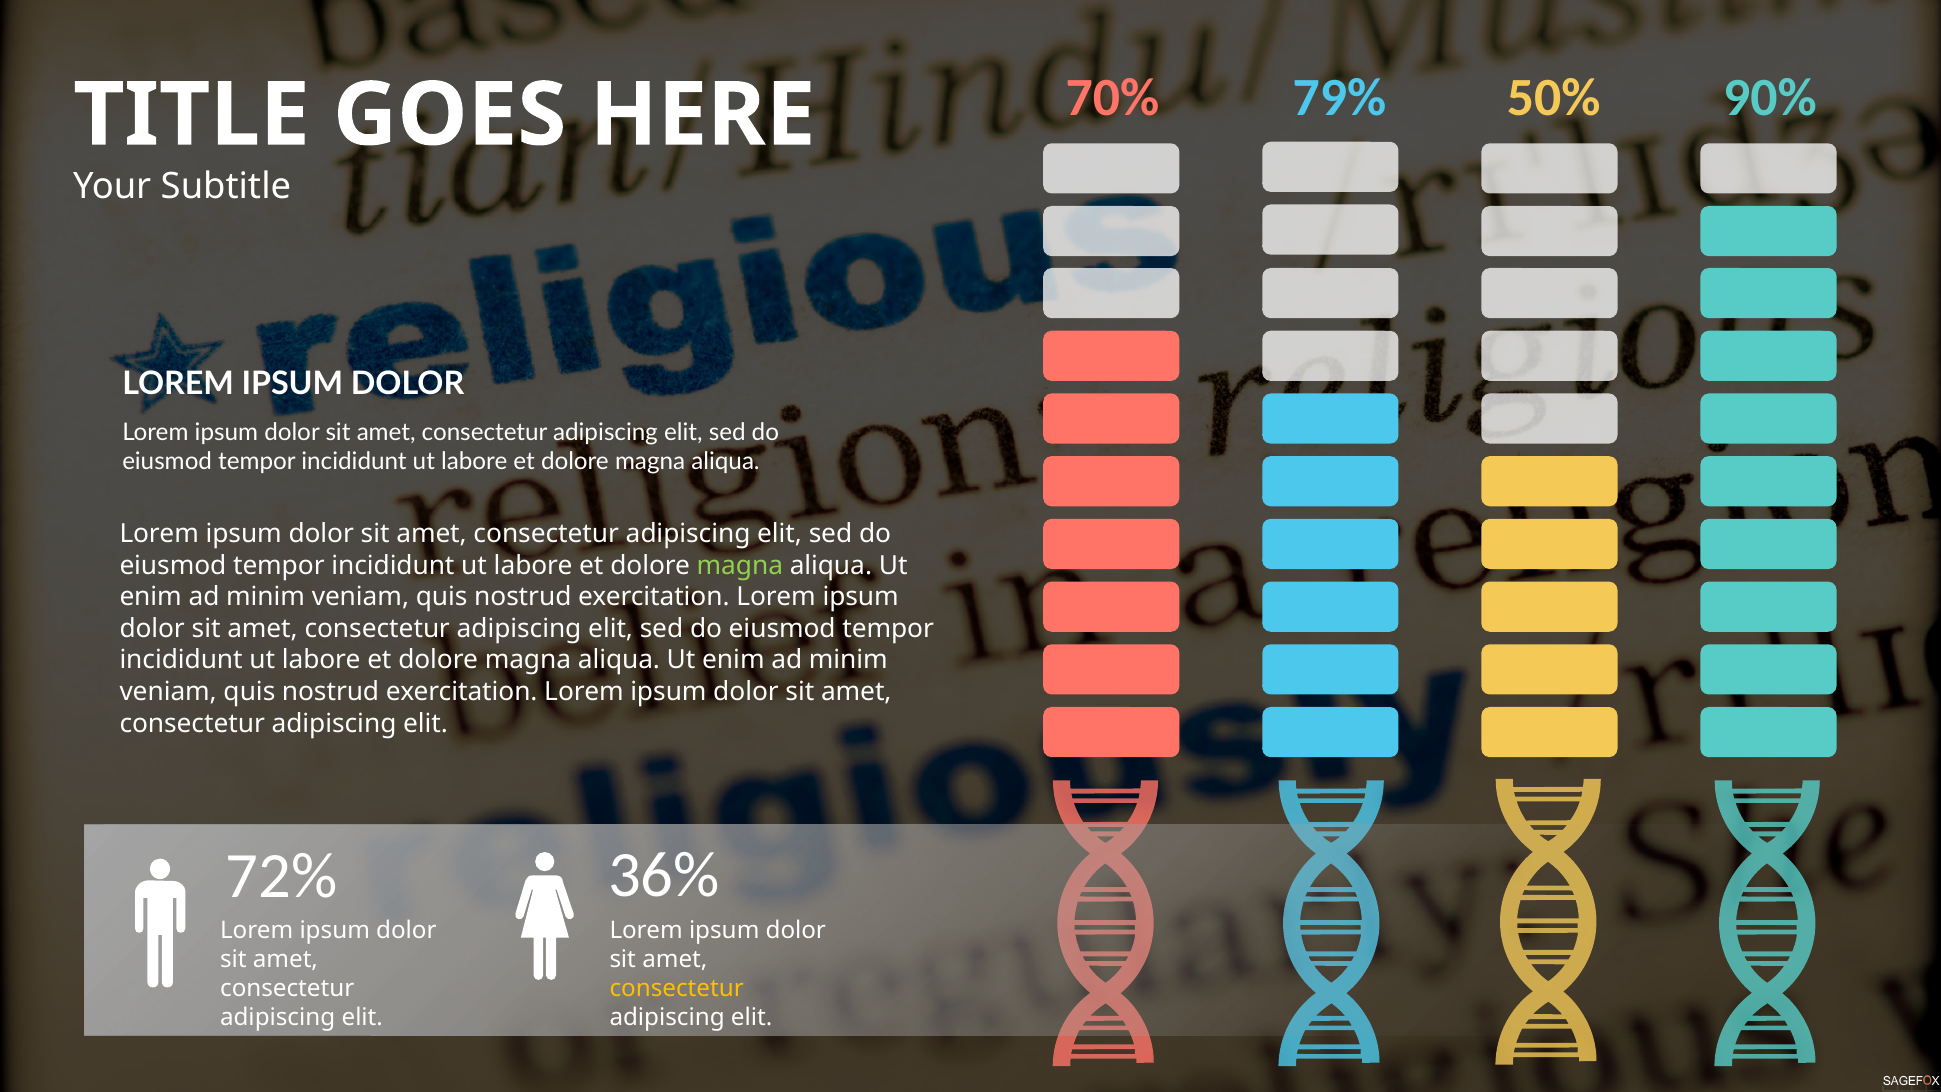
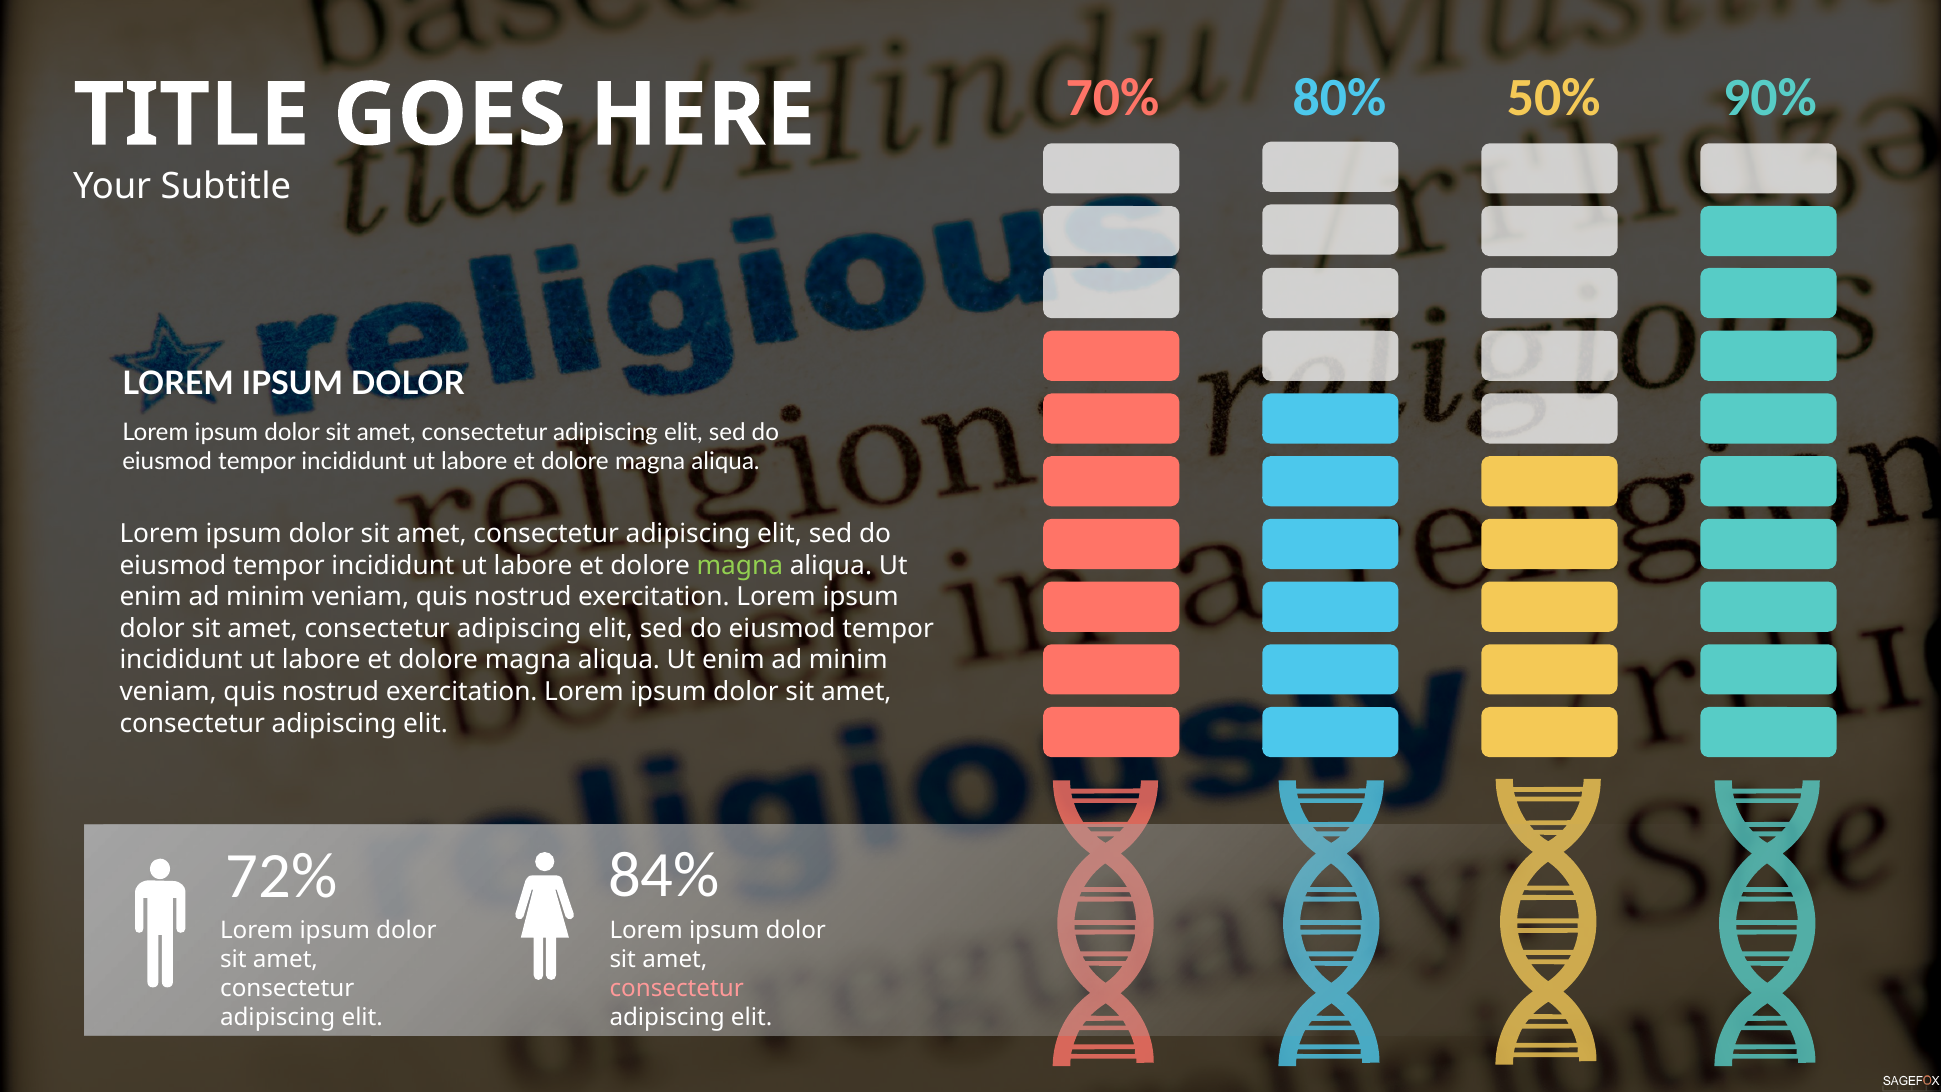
79%: 79% -> 80% (1340, 97)
36%: 36% -> 84% (664, 875)
consectetur colour: yellow -> pink (677, 988)
